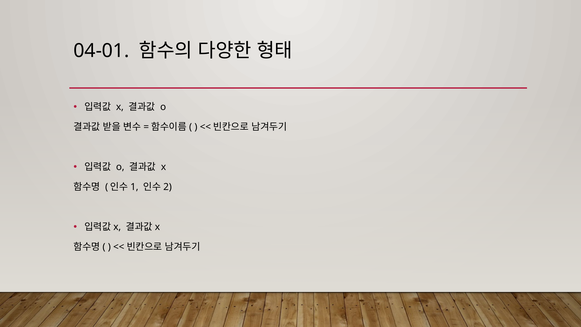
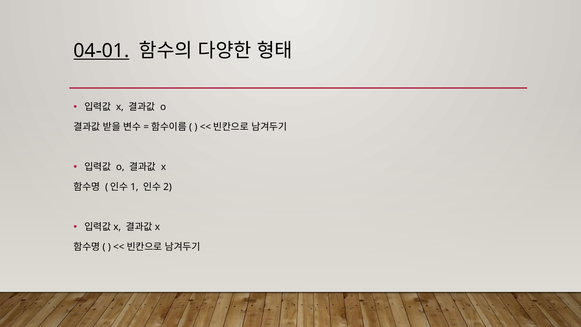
04-01 underline: none -> present (101, 51)
